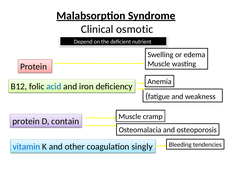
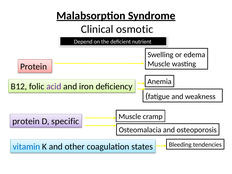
acid colour: blue -> purple (54, 86)
contain: contain -> specific (65, 121)
singly: singly -> states (142, 147)
